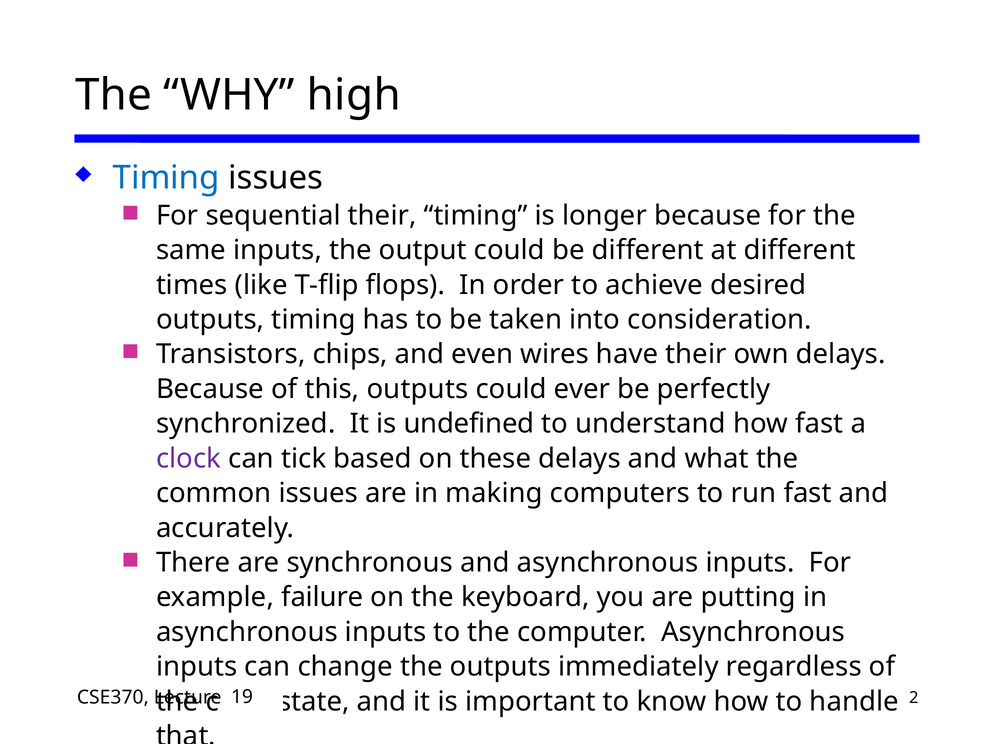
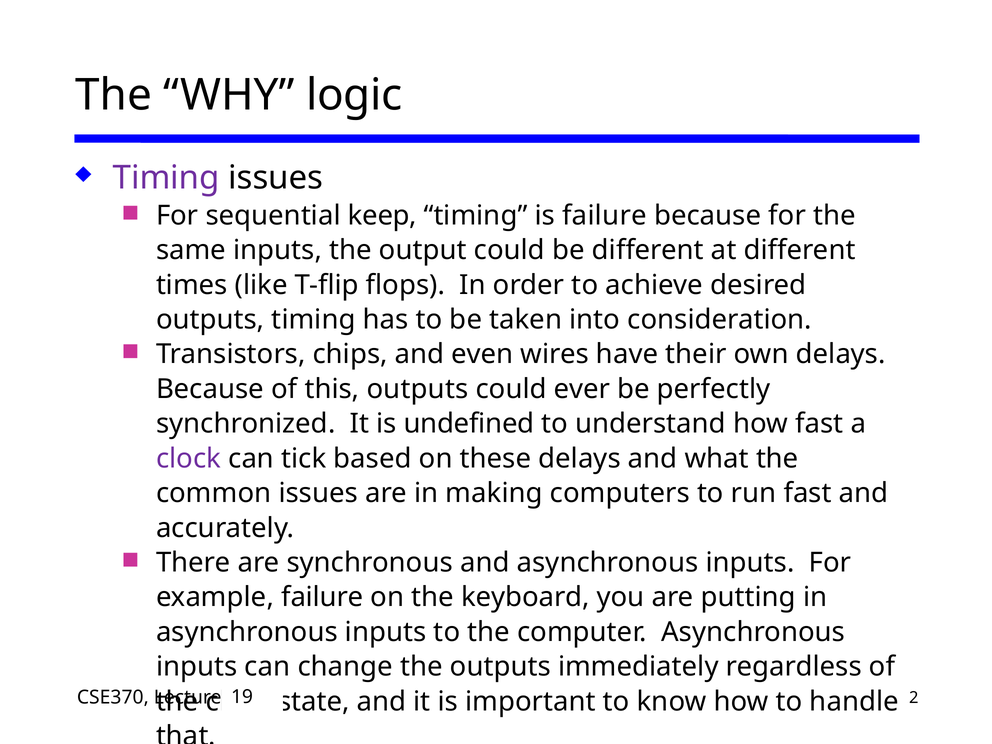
high: high -> logic (354, 95)
Timing colour: blue -> purple (166, 178)
sequential their: their -> keep (382, 215)
is longer: longer -> failure (604, 215)
